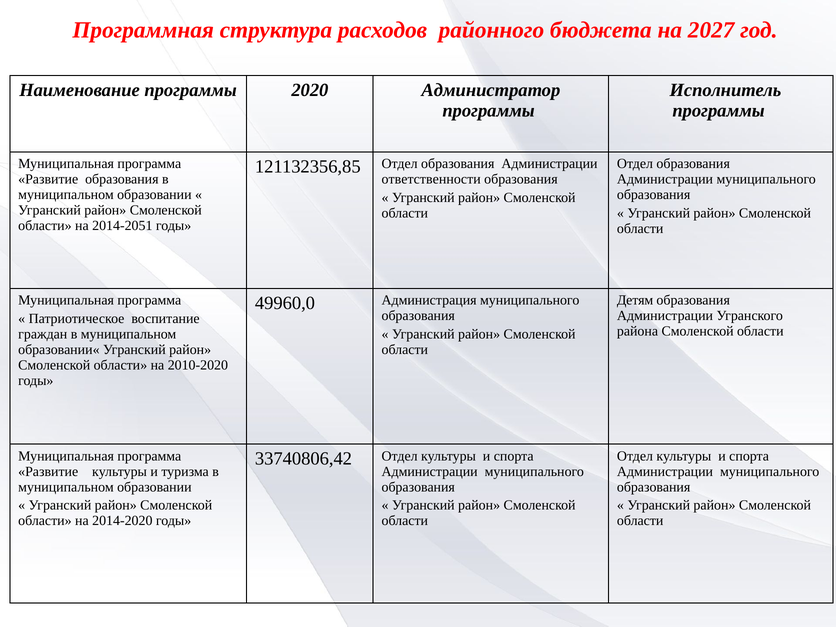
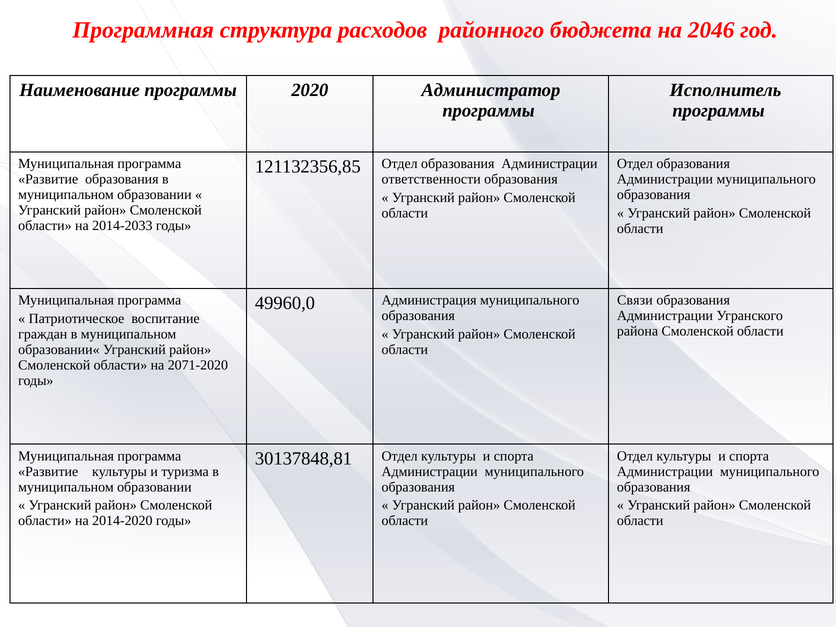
2027: 2027 -> 2046 (711, 30)
2014-2051: 2014-2051 -> 2014-2033 (122, 226)
Детям: Детям -> Связи (635, 300)
2010-2020: 2010-2020 -> 2071-2020 (198, 365)
33740806,42: 33740806,42 -> 30137848,81 (304, 459)
